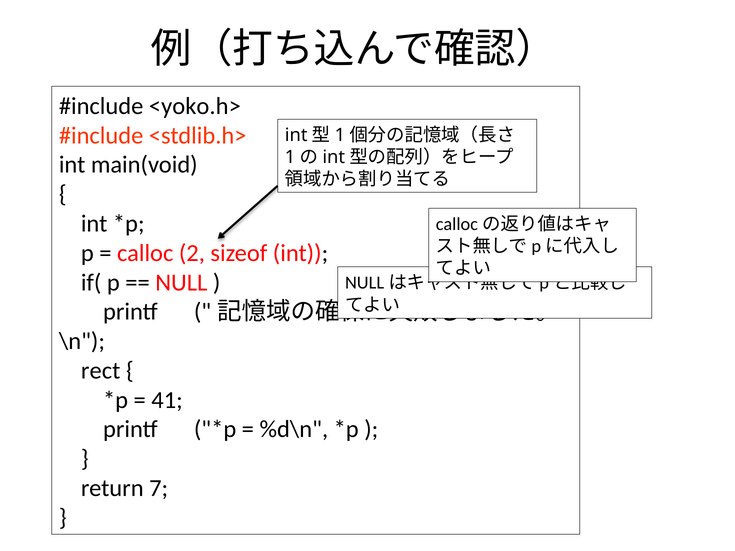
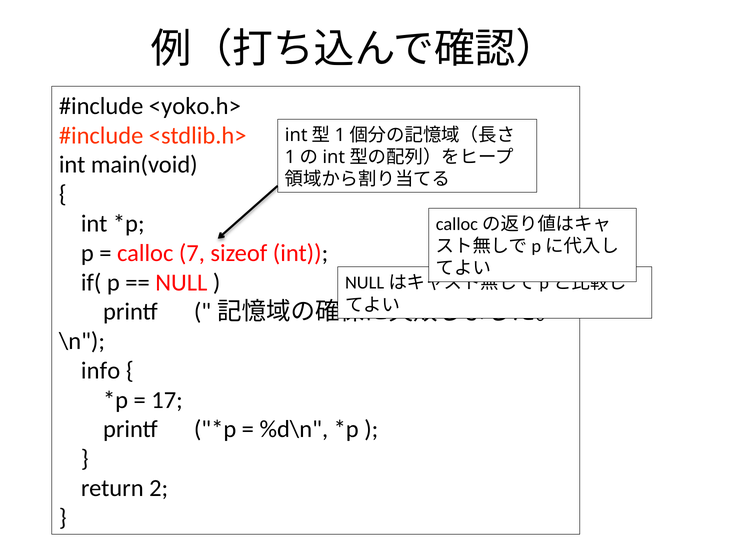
2: 2 -> 7 (192, 253)
rect: rect -> info (101, 371)
41: 41 -> 17 (167, 400)
7: 7 -> 2 (159, 488)
